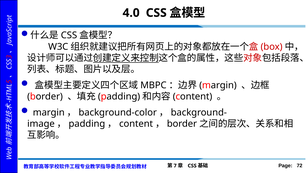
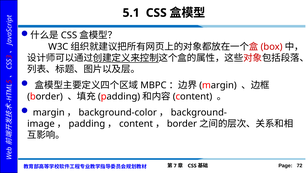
4.0: 4.0 -> 5.1 (131, 13)
